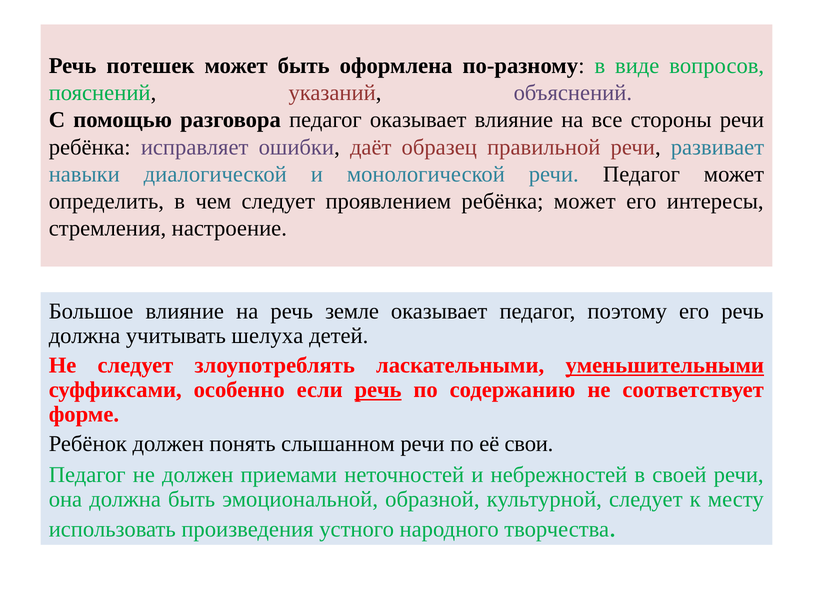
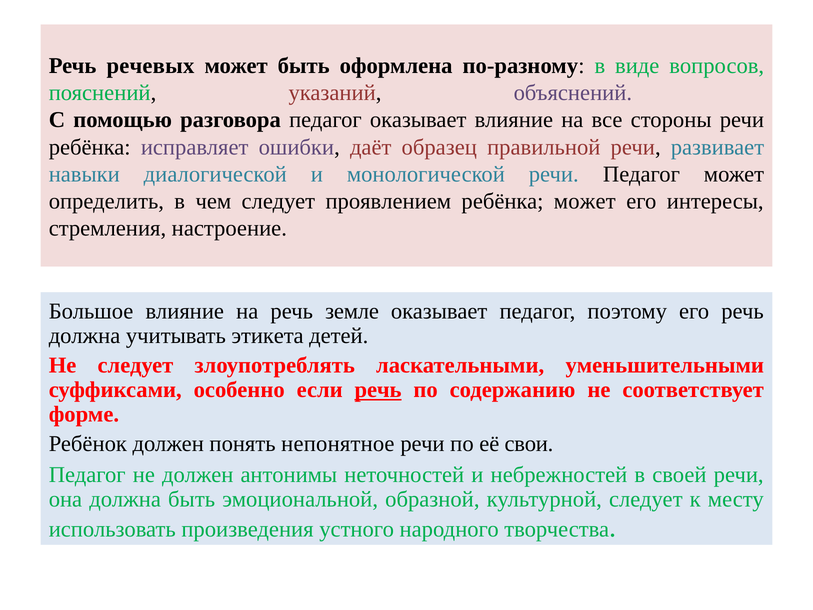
потешек: потешек -> речевых (150, 66)
шелуха: шелуха -> этикета (268, 336)
уменьшительными underline: present -> none (665, 365)
слышанном: слышанном -> непонятное (338, 444)
приемами: приемами -> антонимы (289, 475)
